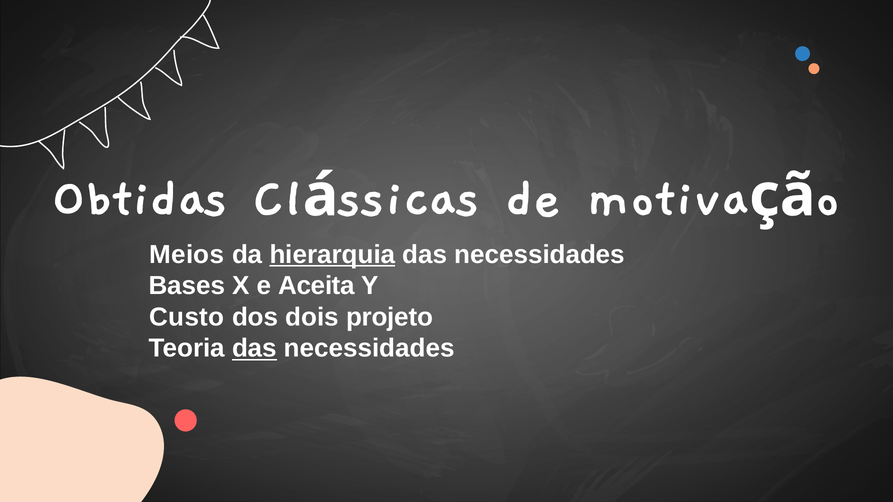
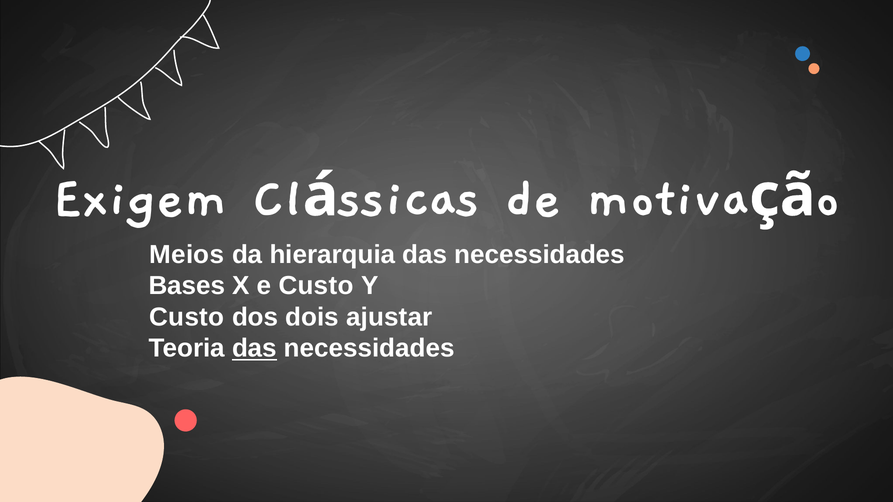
Obtidas: Obtidas -> Exigem (140, 196)
hierarquia underline: present -> none (332, 255)
e Aceita: Aceita -> Custo (316, 286)
projeto: projeto -> ajustar (389, 317)
